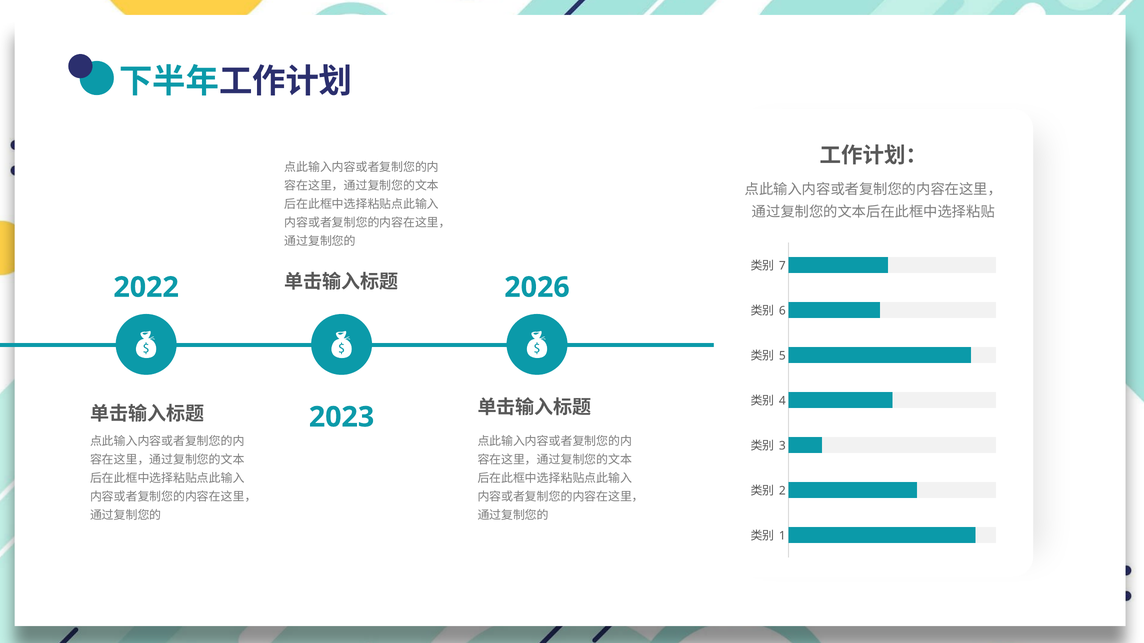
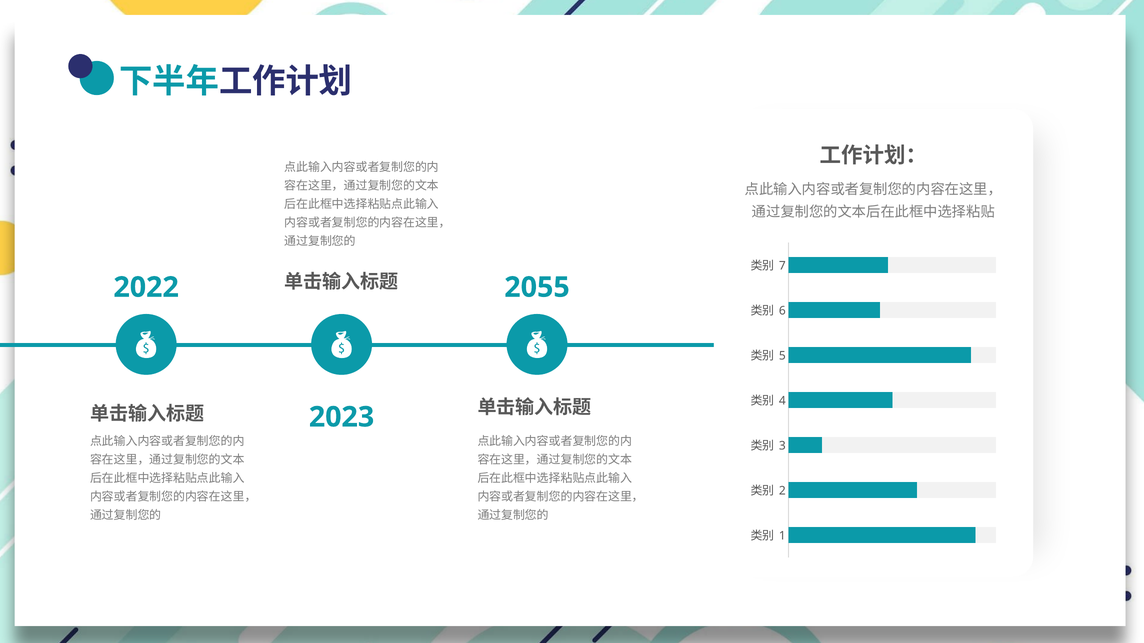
2026: 2026 -> 2055 (537, 288)
